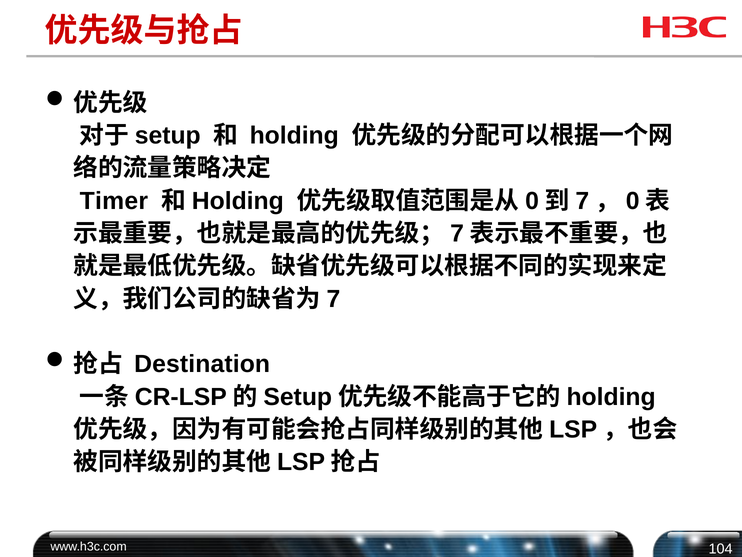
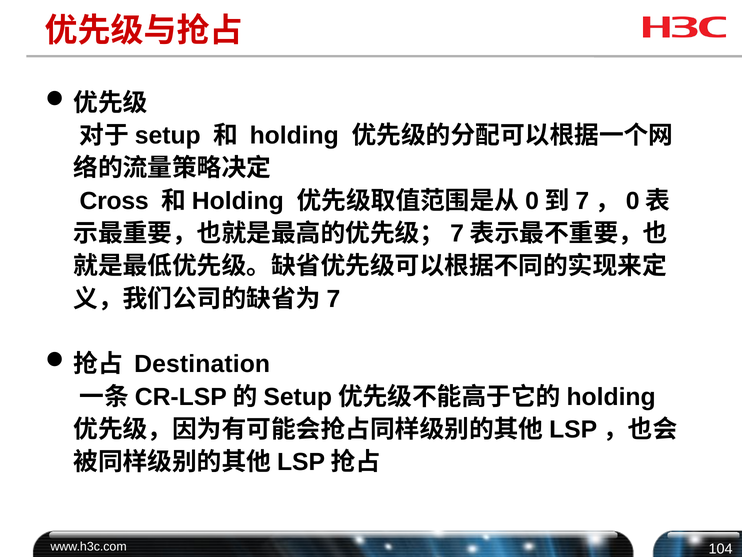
Timer: Timer -> Cross (114, 201)
